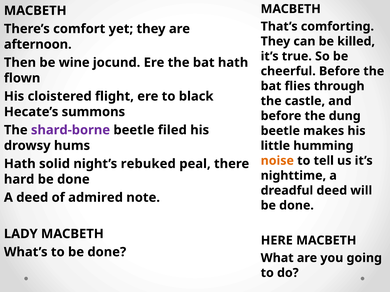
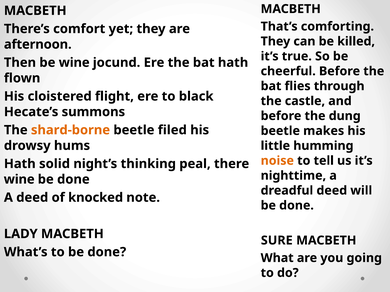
shard-borne colour: purple -> orange (70, 130)
rebuked: rebuked -> thinking (148, 164)
hard: hard -> wine (19, 180)
admired: admired -> knocked (96, 198)
HERE: HERE -> SURE (277, 241)
